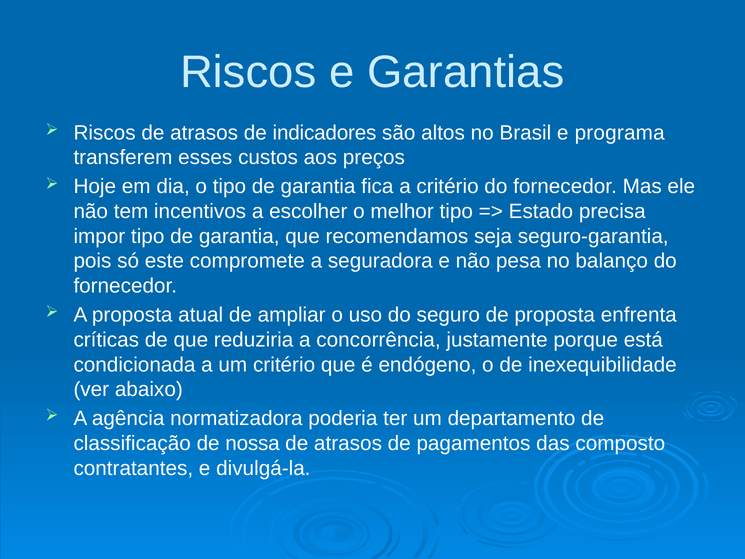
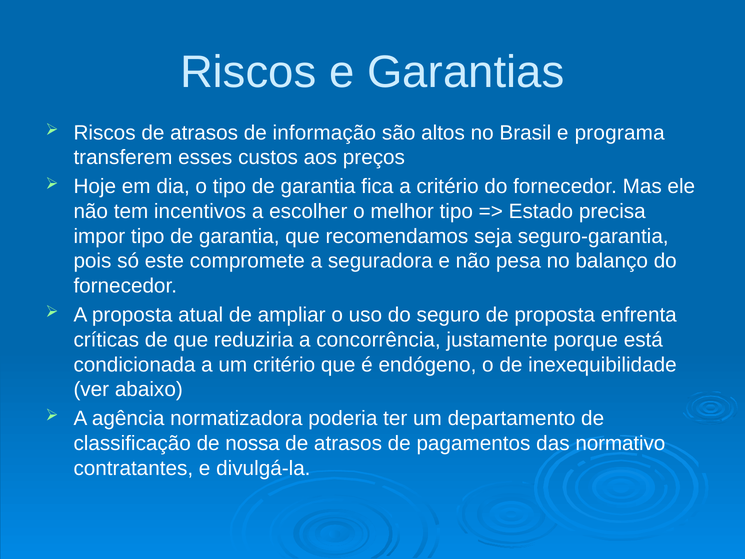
indicadores: indicadores -> informação (324, 133)
composto: composto -> normativo (620, 443)
